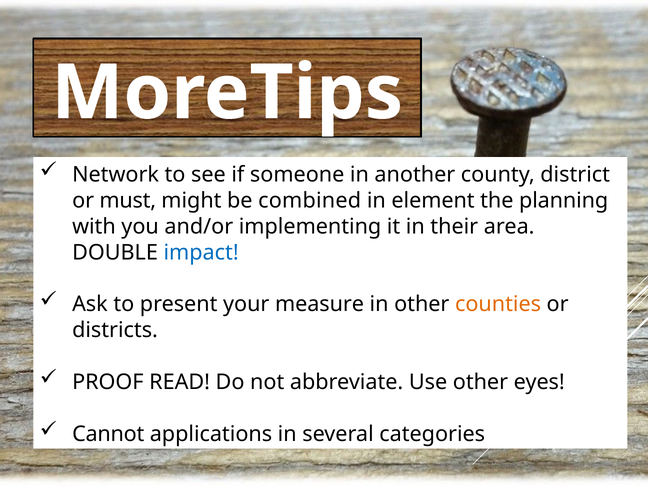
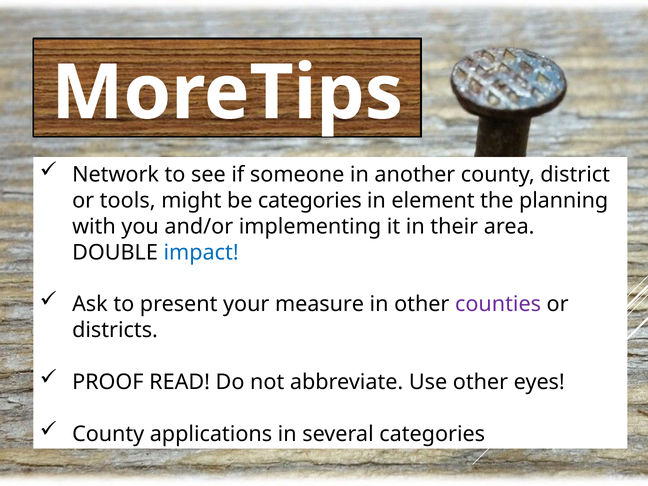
must: must -> tools (128, 201)
be combined: combined -> categories (310, 201)
counties colour: orange -> purple (498, 304)
Cannot: Cannot -> County (108, 434)
